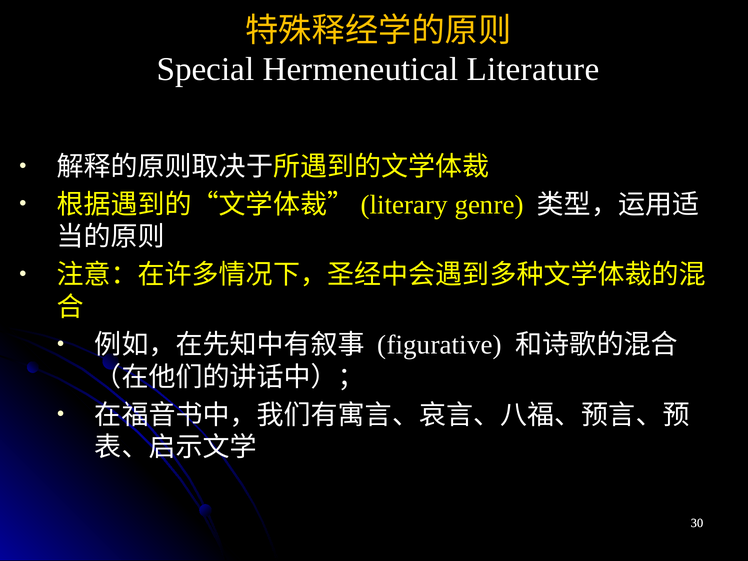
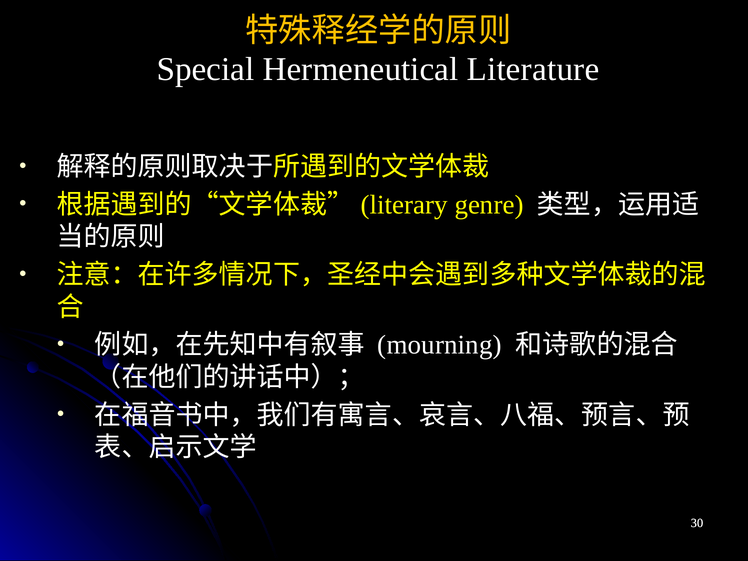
figurative: figurative -> mourning (440, 345)
